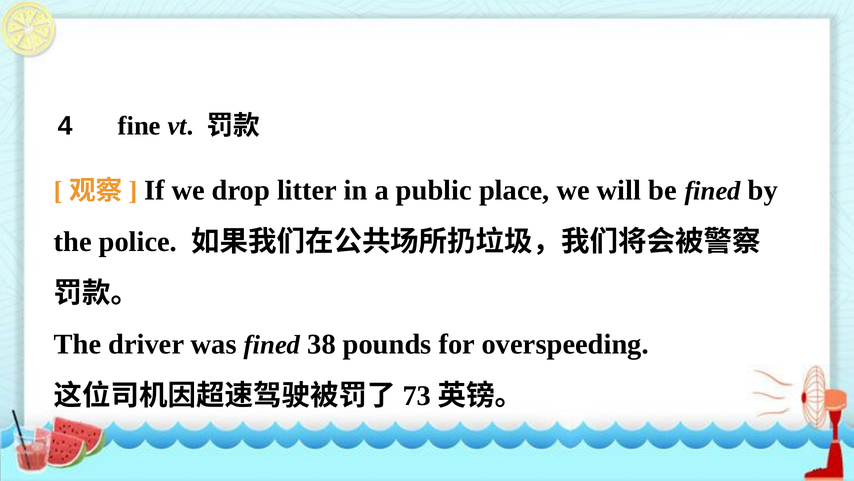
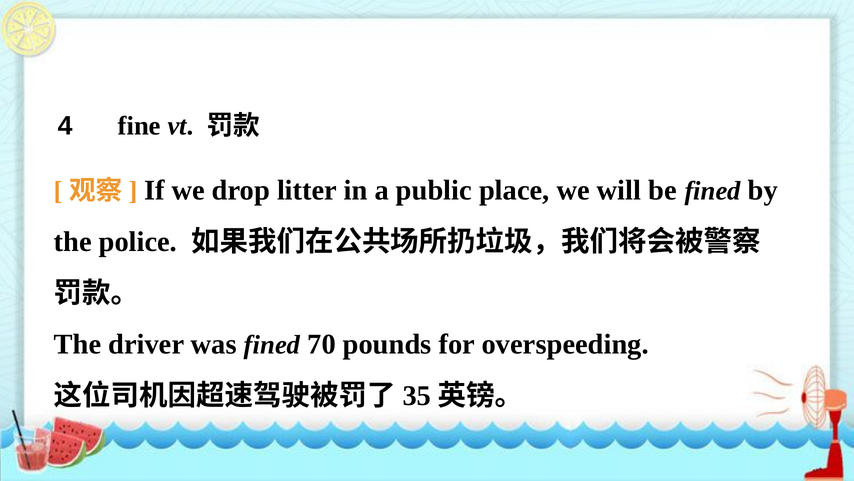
38: 38 -> 70 (322, 344)
73: 73 -> 35 (417, 395)
